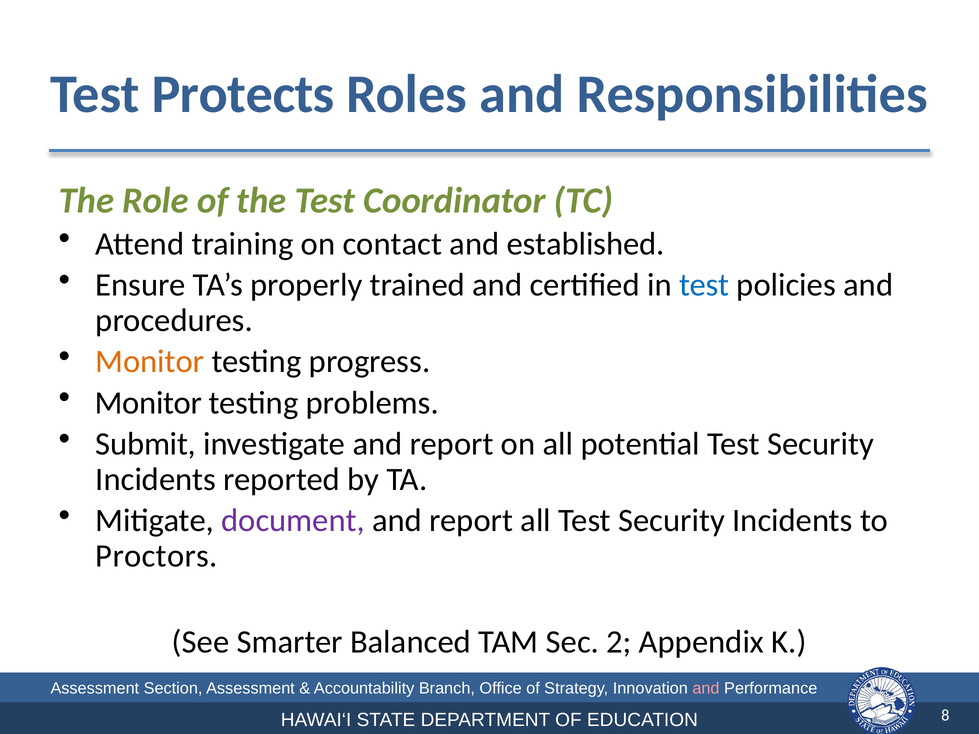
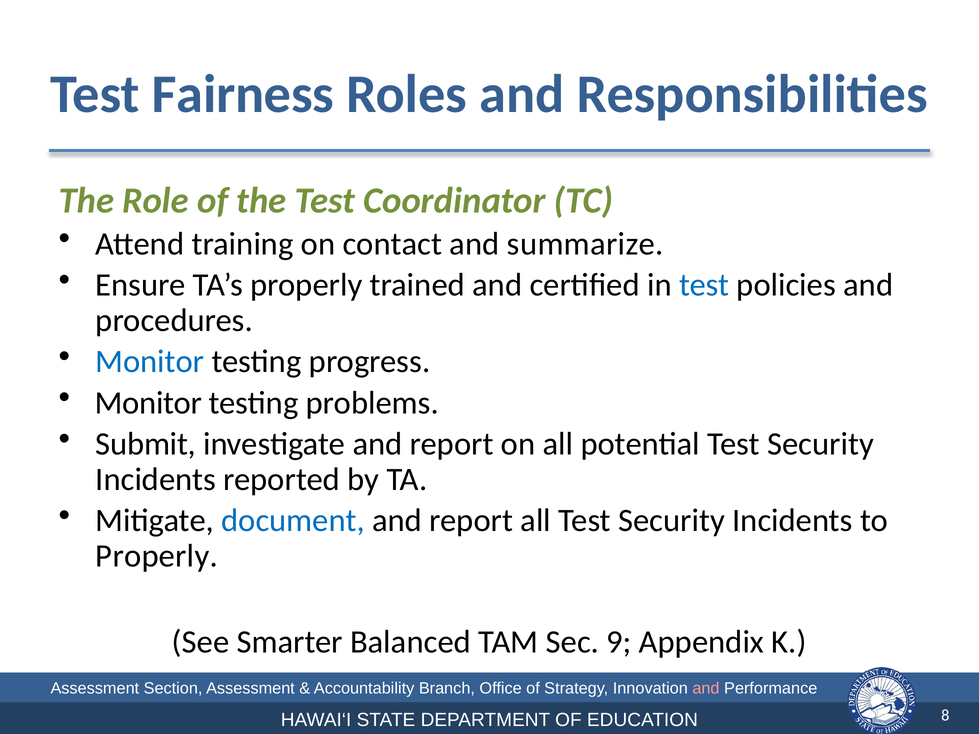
Protects: Protects -> Fairness (243, 94)
established: established -> summarize (585, 244)
Monitor colour: orange -> blue (150, 362)
document colour: purple -> blue (293, 521)
Proctors: Proctors -> Properly (157, 556)
2: 2 -> 9 (619, 642)
